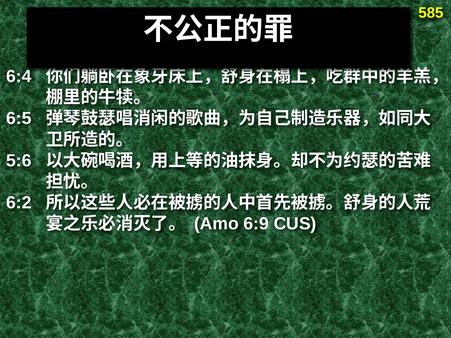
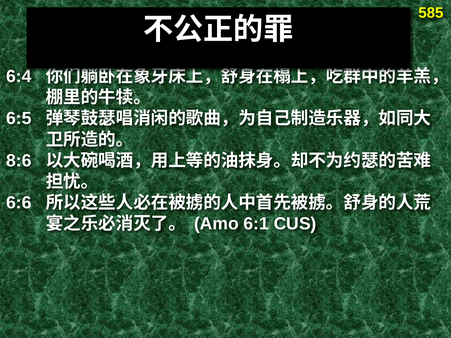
5:6: 5:6 -> 8:6 (19, 161)
6:2: 6:2 -> 6:6 (19, 203)
6:9: 6:9 -> 6:1 (256, 224)
